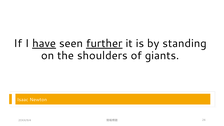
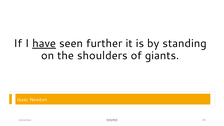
further underline: present -> none (104, 43)
